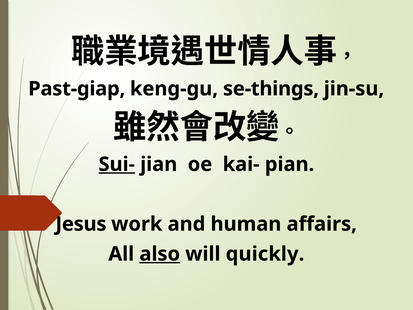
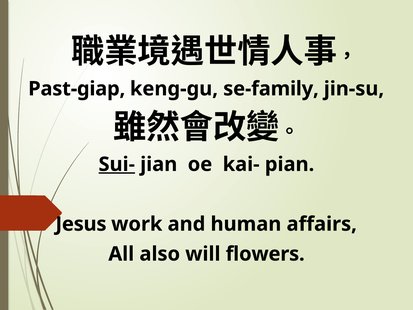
se-things: se-things -> se-family (271, 89)
also underline: present -> none (160, 254)
quickly: quickly -> flowers (265, 254)
